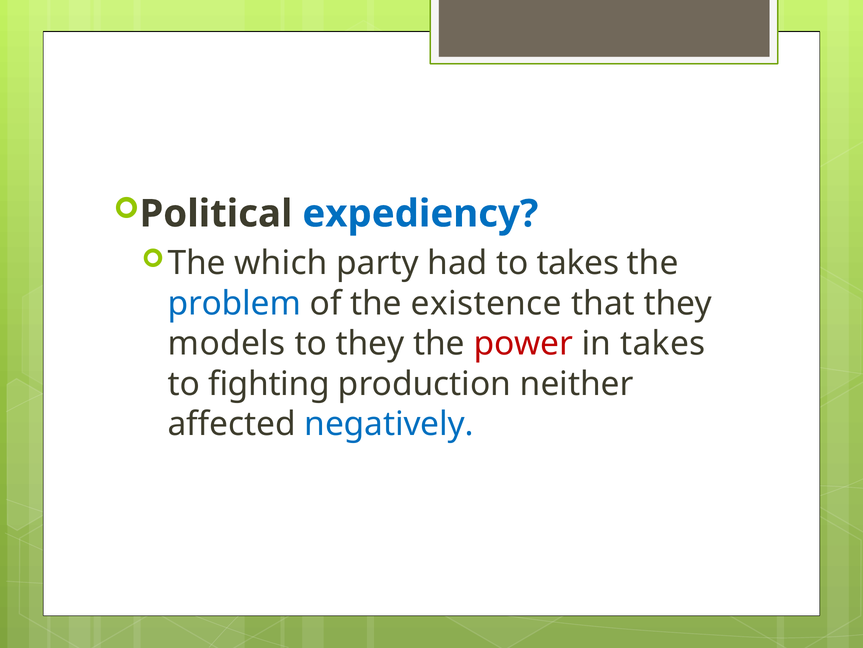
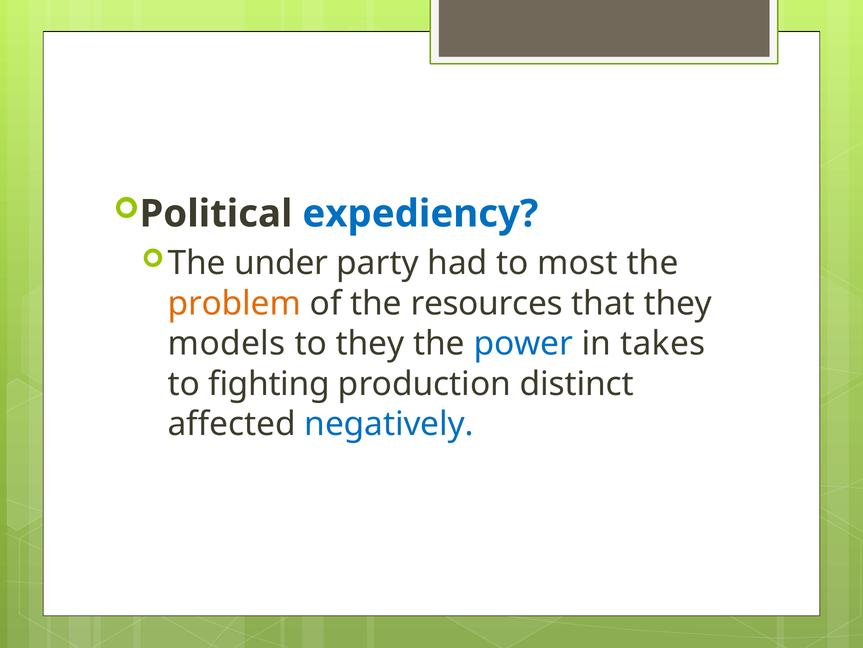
which: which -> under (281, 263)
to takes: takes -> most (578, 263)
problem colour: blue -> orange (234, 303)
existence: existence -> resources (487, 303)
power colour: red -> blue (523, 343)
neither: neither -> distinct (577, 384)
